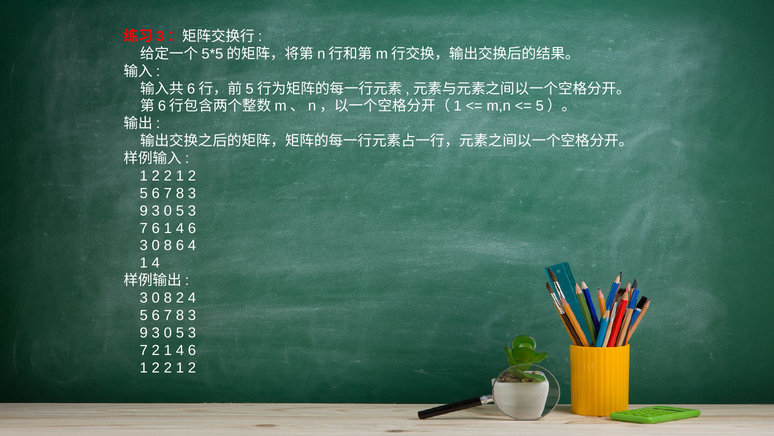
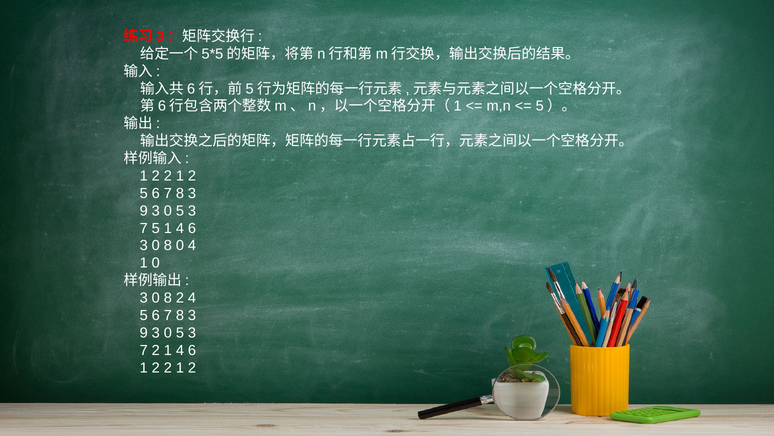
7 6: 6 -> 5 (156, 228)
8 6: 6 -> 0 (180, 245)
4: 4 -> 0 (156, 263)
